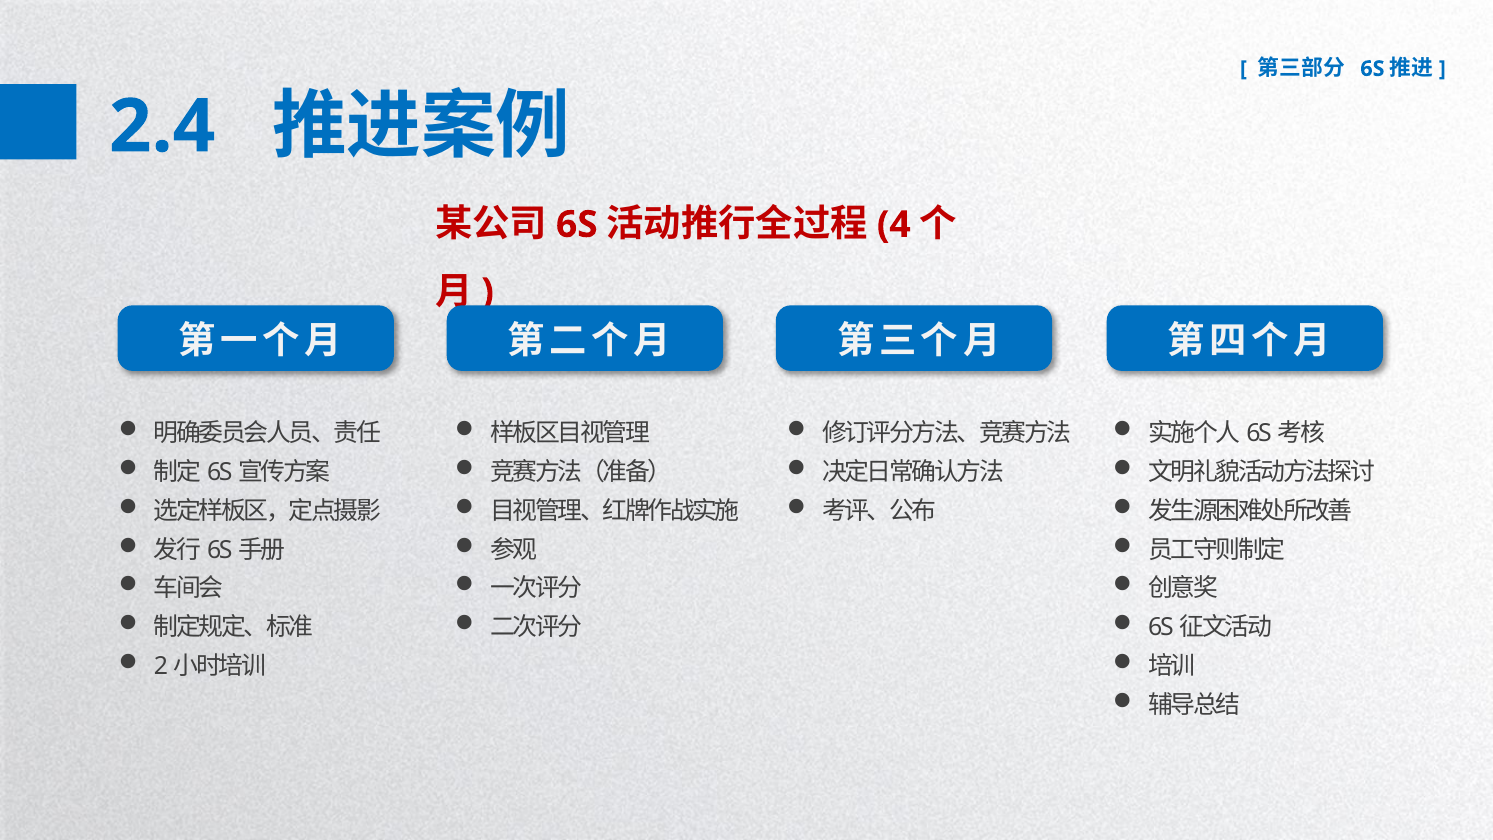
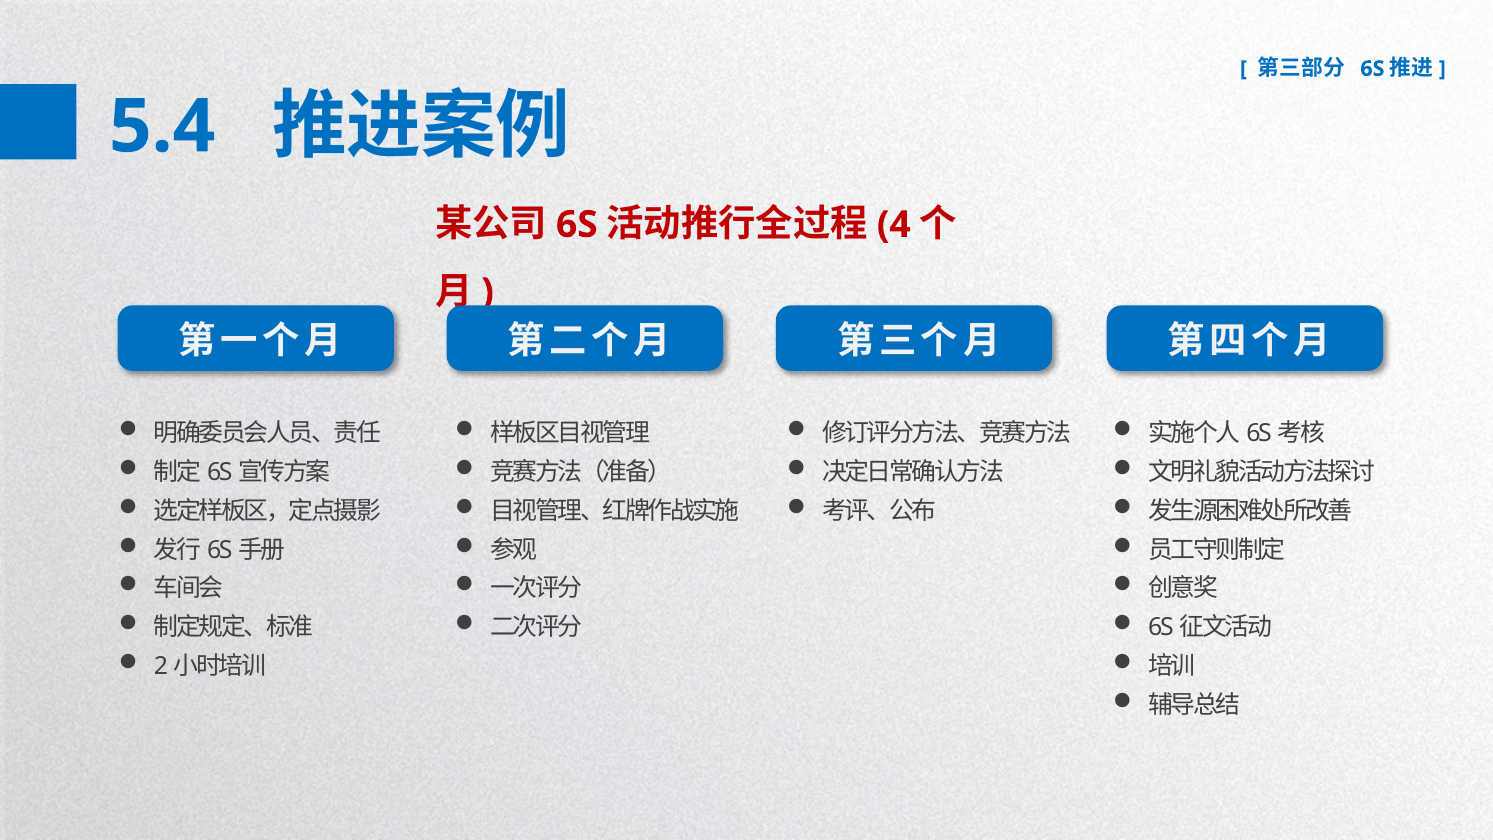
2.4: 2.4 -> 5.4 (162, 127)
